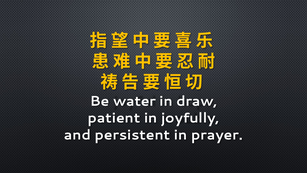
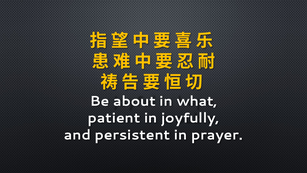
water: water -> about (134, 101)
draw: draw -> what (197, 101)
